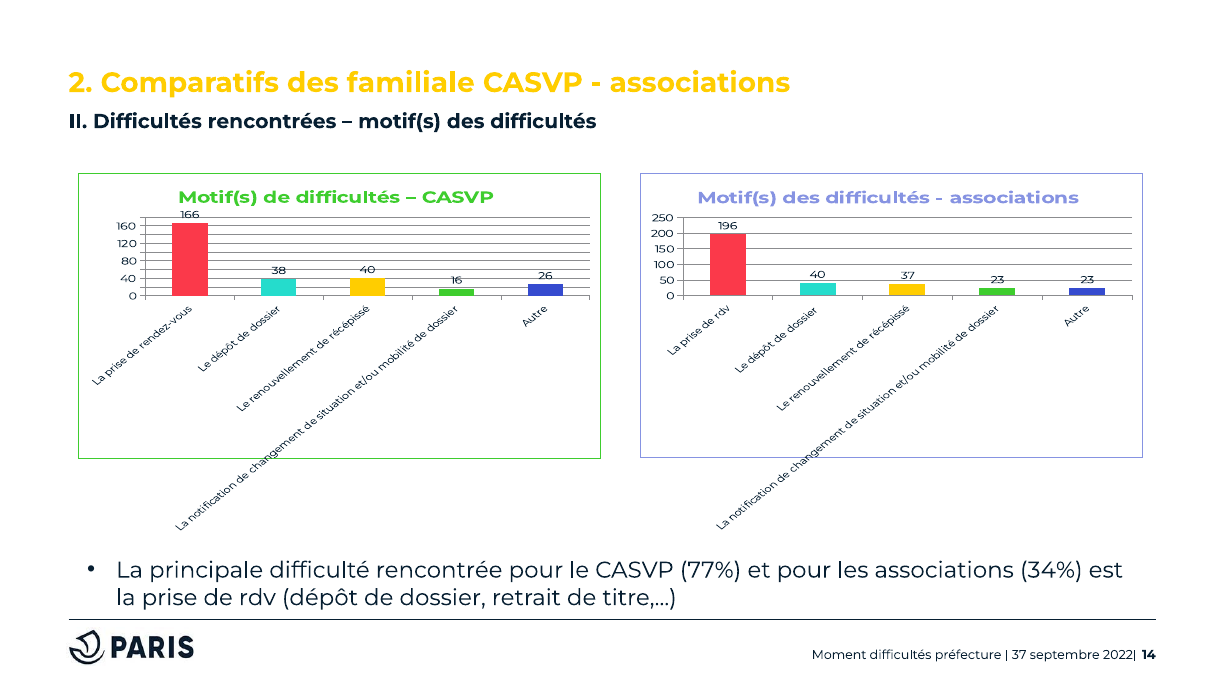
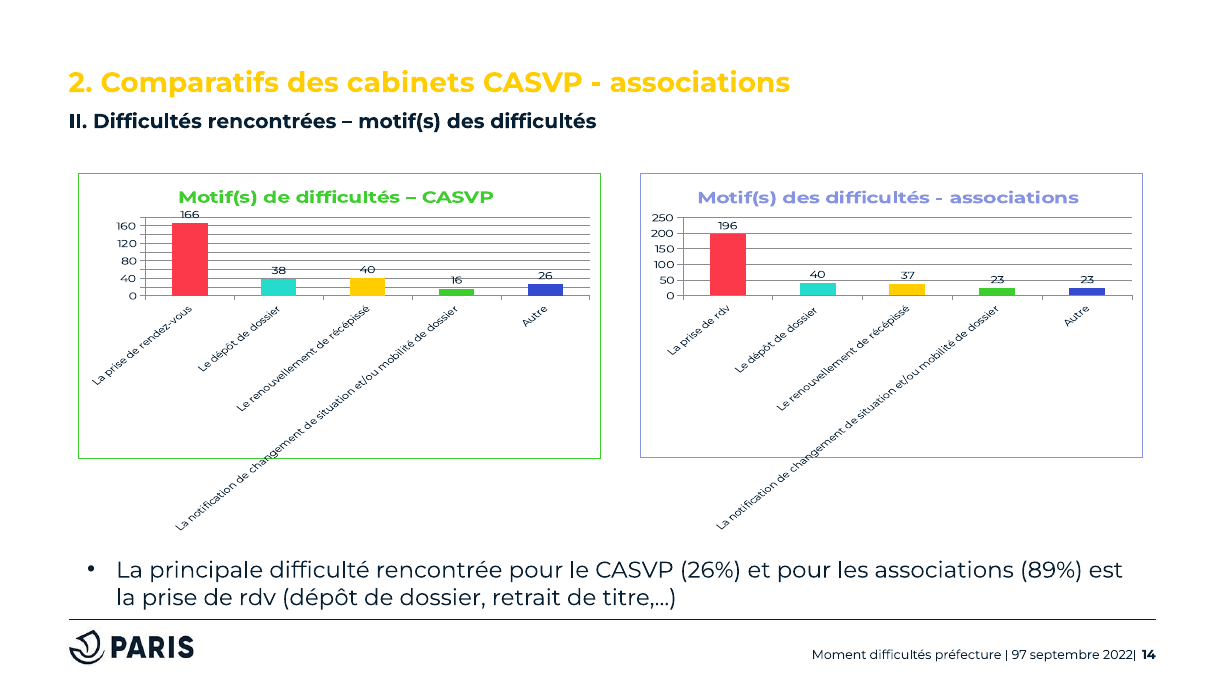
familiale: familiale -> cabinets (411, 83)
77%: 77% -> 26% (711, 570)
34%: 34% -> 89% (1051, 570)
37: 37 -> 97 (1019, 655)
